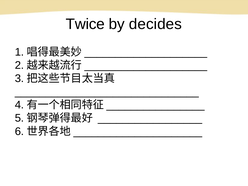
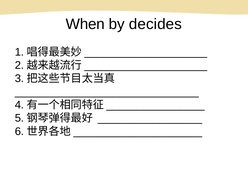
Twice: Twice -> When (85, 24)
